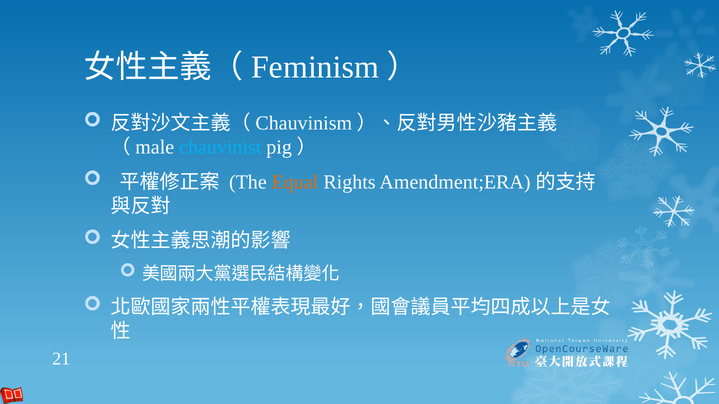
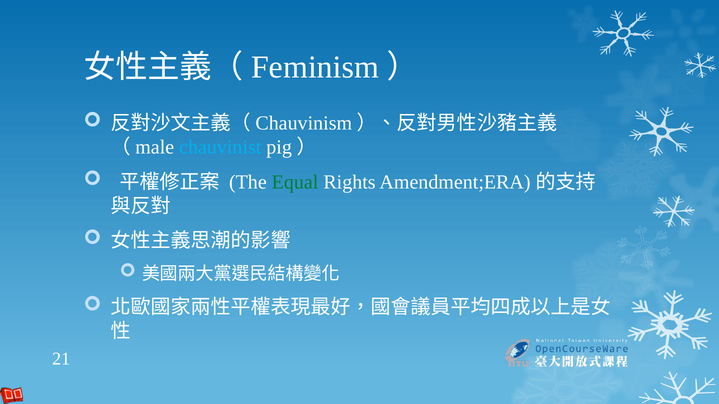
Equal colour: orange -> green (295, 182)
